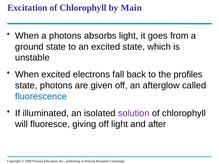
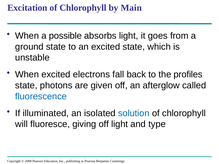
a photons: photons -> possible (65, 36)
solution colour: purple -> blue (134, 113)
after: after -> type (157, 124)
